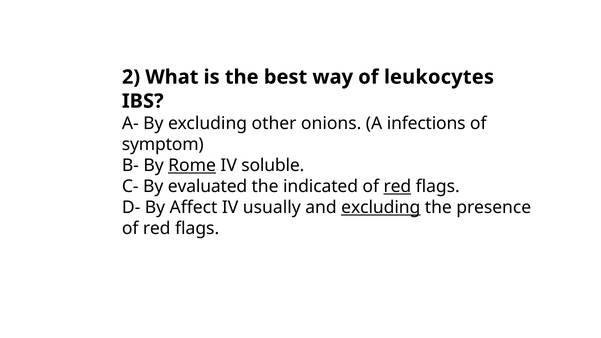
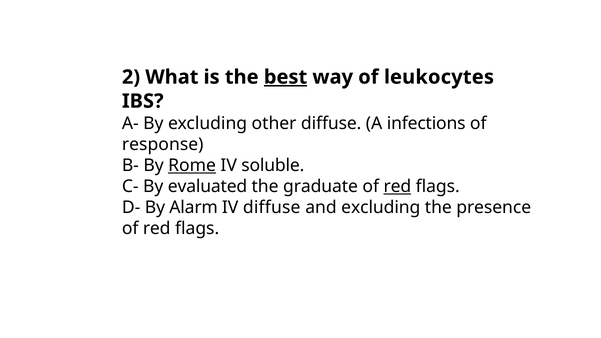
best underline: none -> present (286, 77)
other onions: onions -> diffuse (331, 124)
symptom: symptom -> response (163, 145)
indicated: indicated -> graduate (321, 187)
Affect: Affect -> Alarm (194, 208)
IV usually: usually -> diffuse (272, 208)
excluding underline: present -> none (381, 208)
